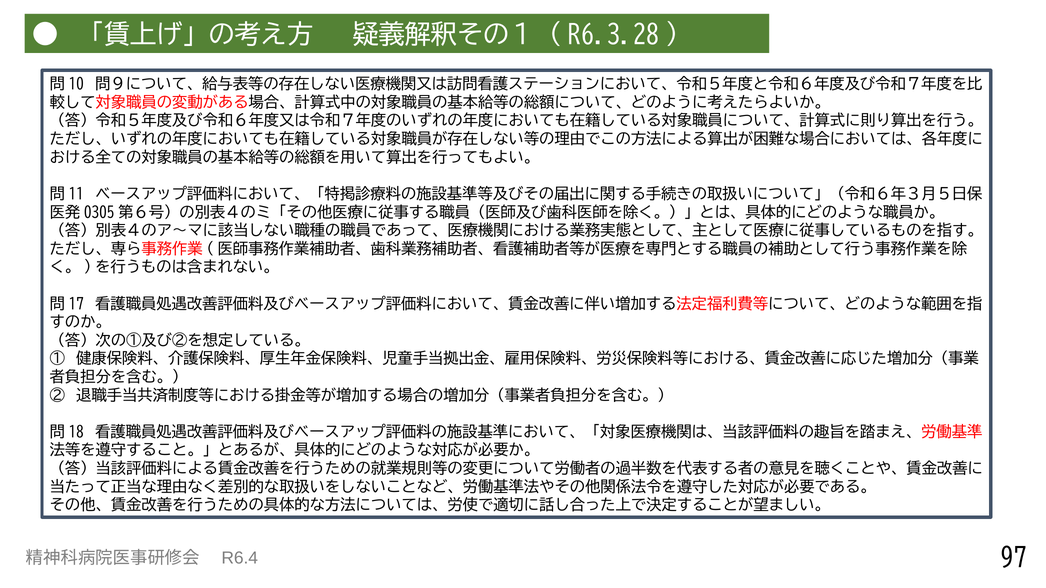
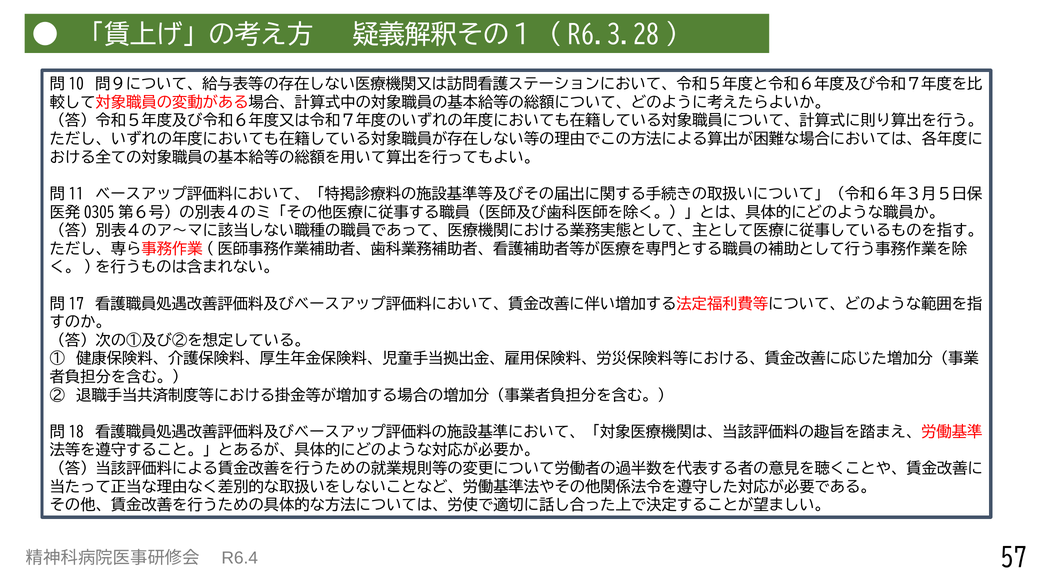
97: 97 -> 57 (1014, 558)
